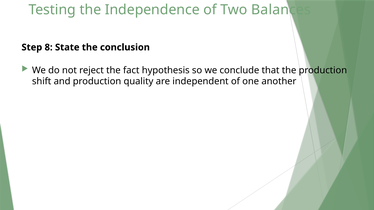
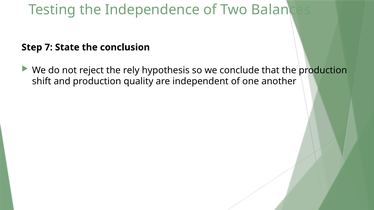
8: 8 -> 7 (49, 47)
fact: fact -> rely (131, 70)
